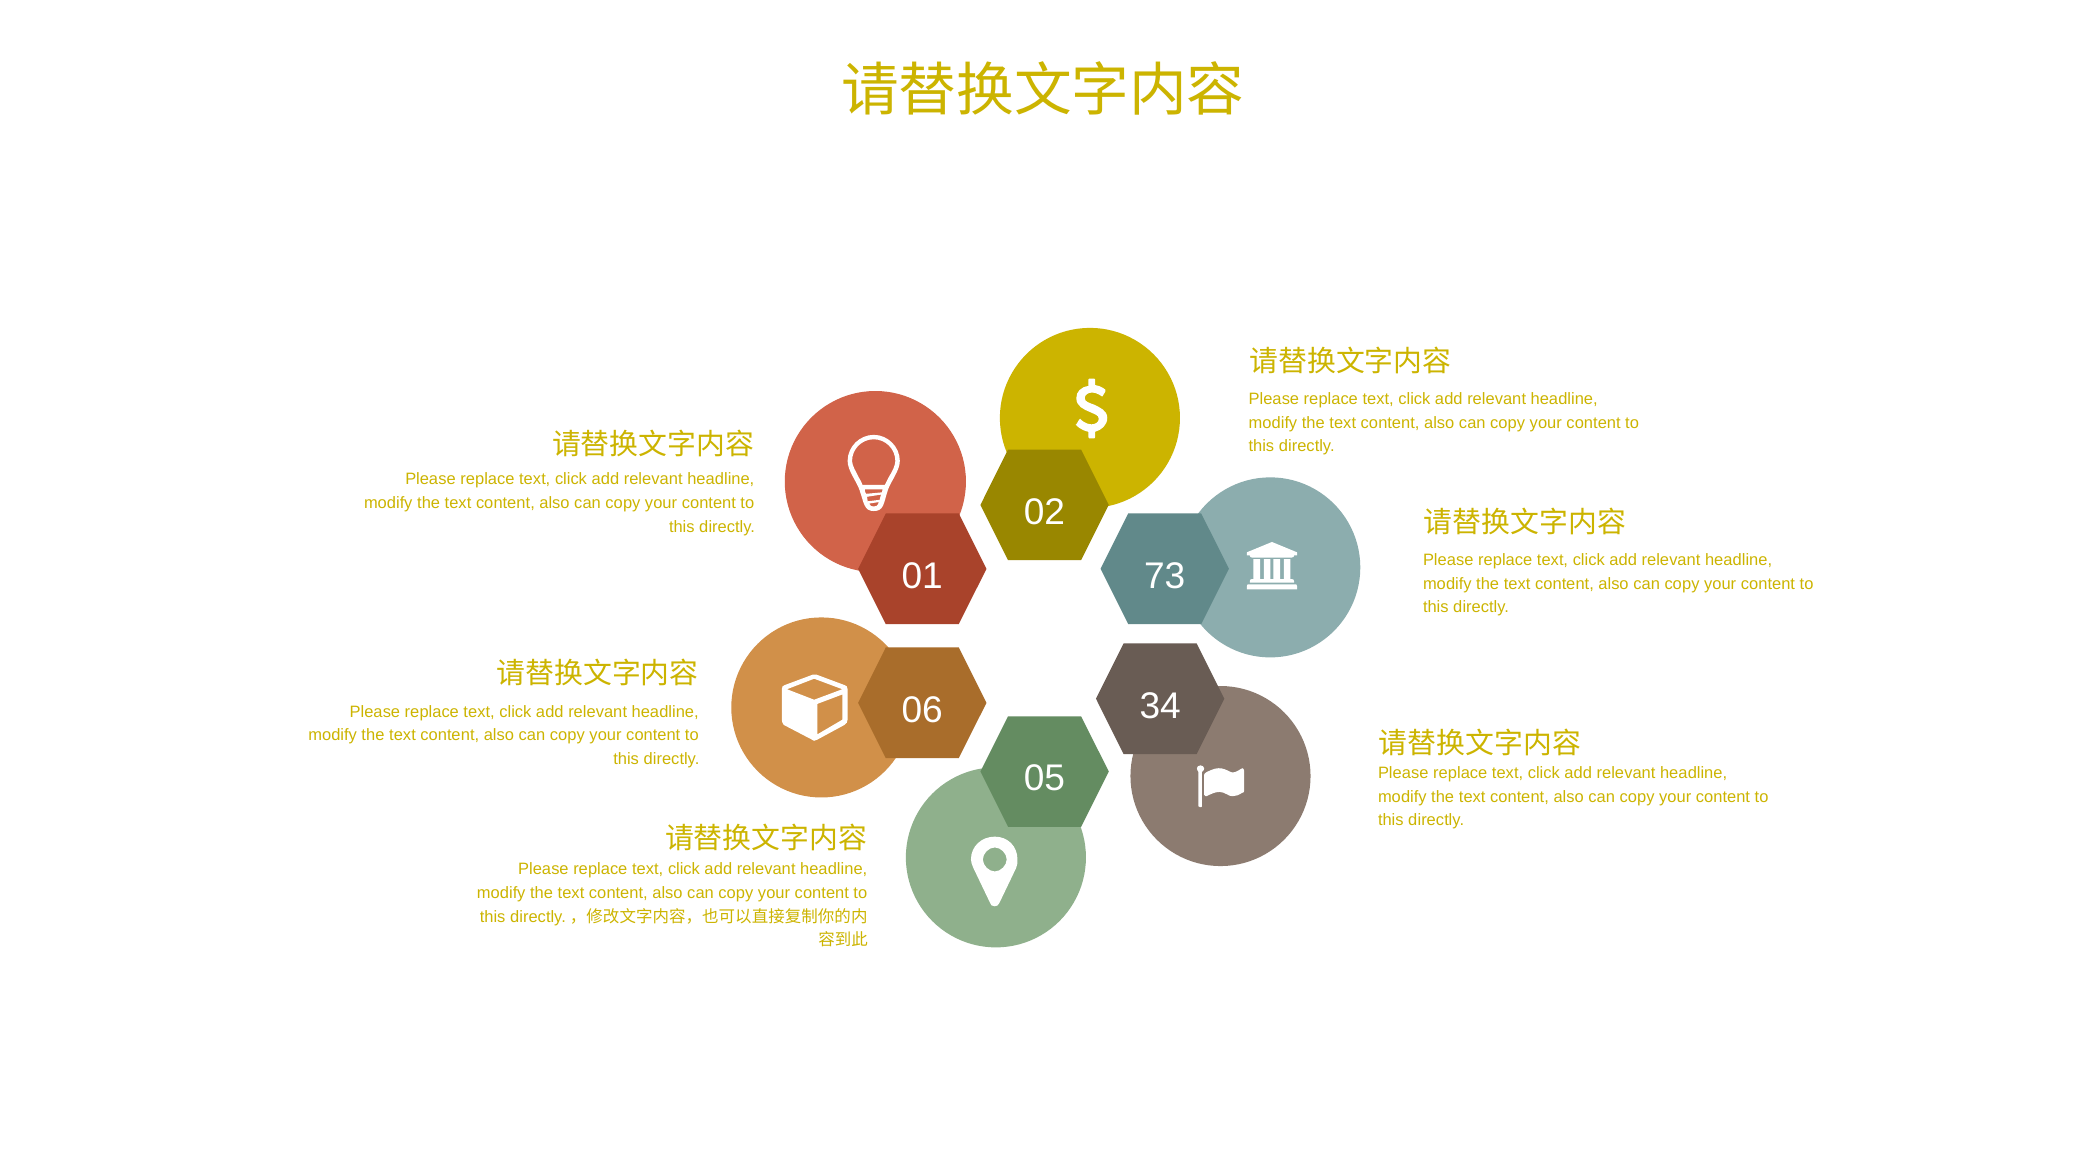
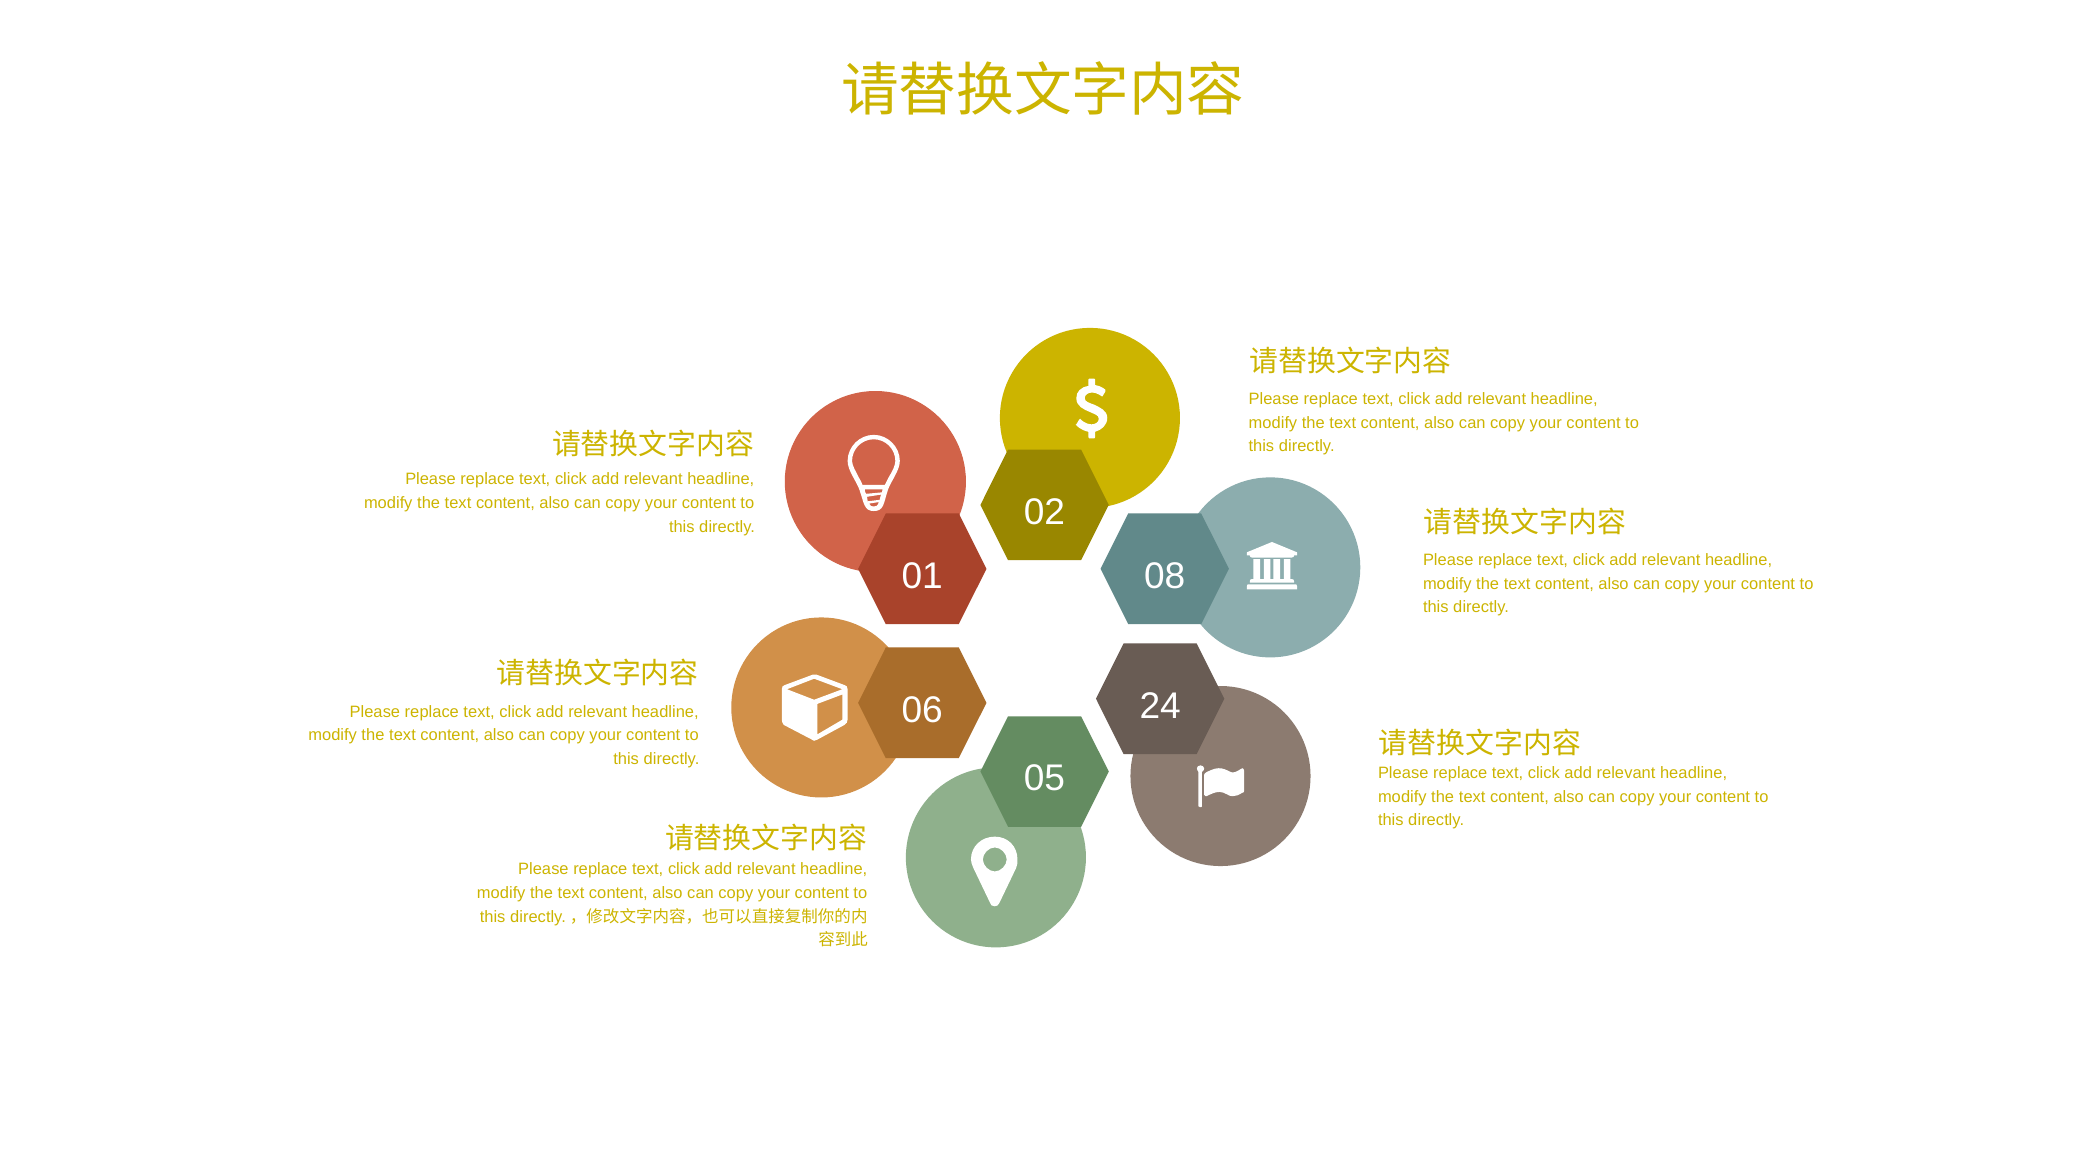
73: 73 -> 08 (1165, 576)
34: 34 -> 24 (1160, 706)
